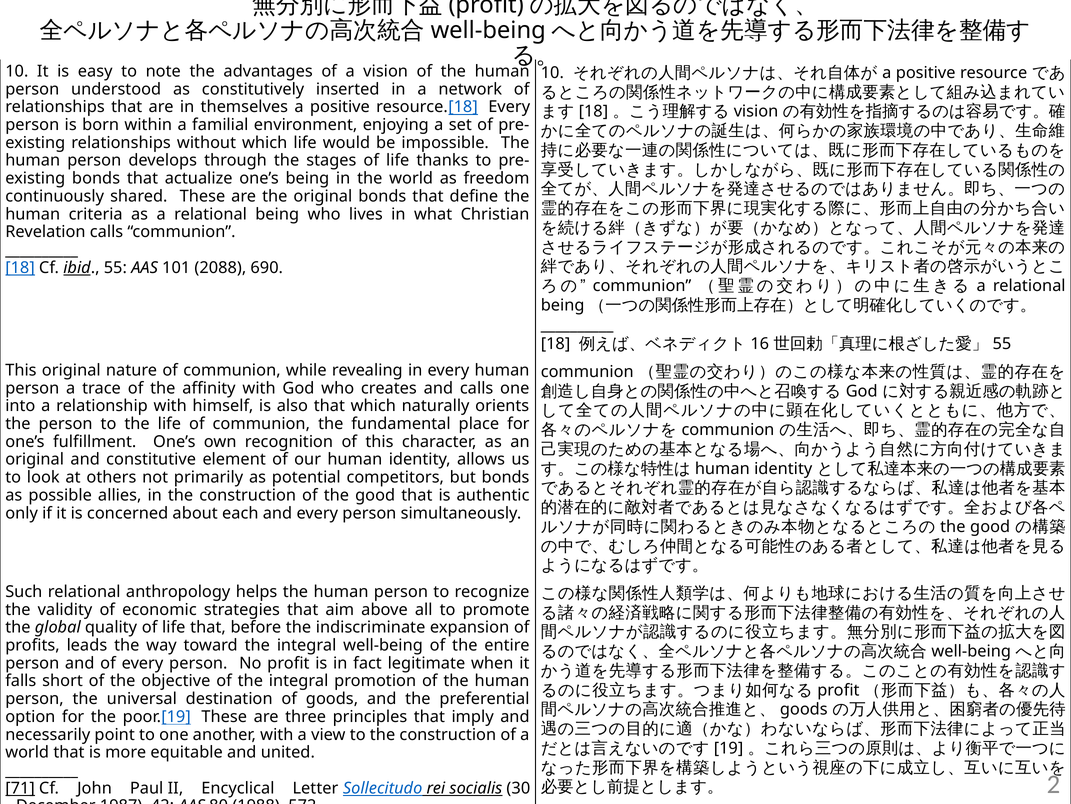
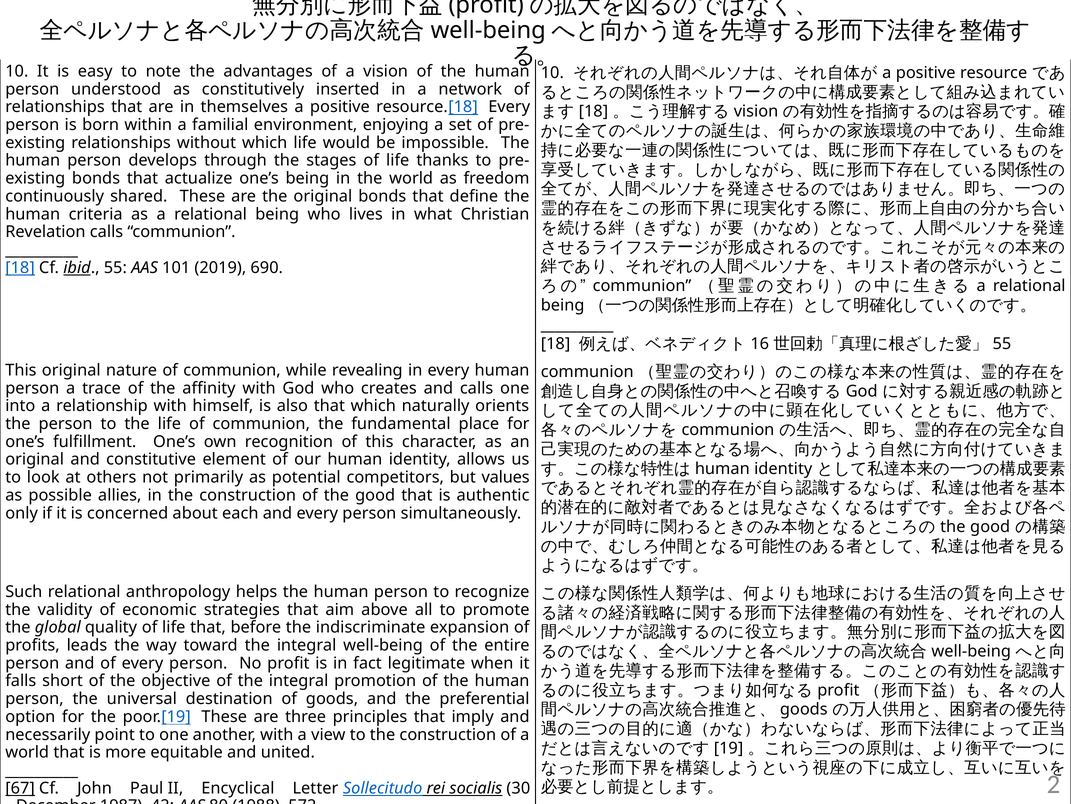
2088: 2088 -> 2019 (220, 267)
but bonds: bonds -> values (506, 477)
71: 71 -> 67 (20, 787)
